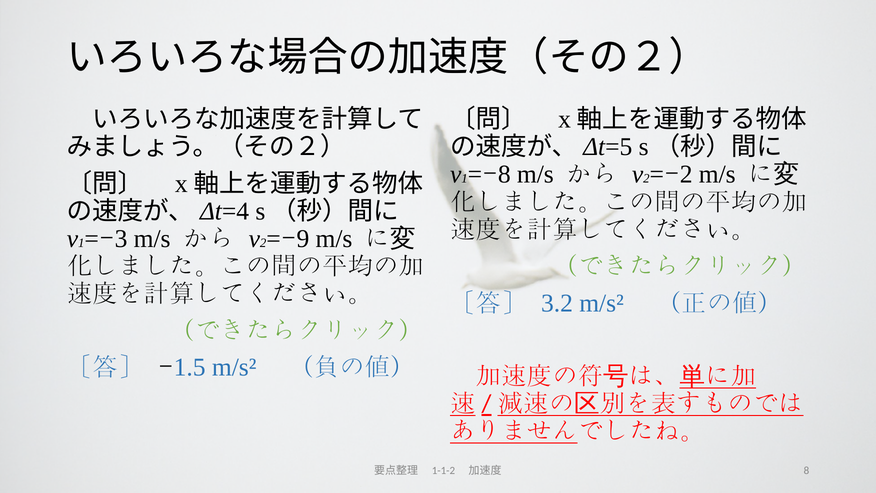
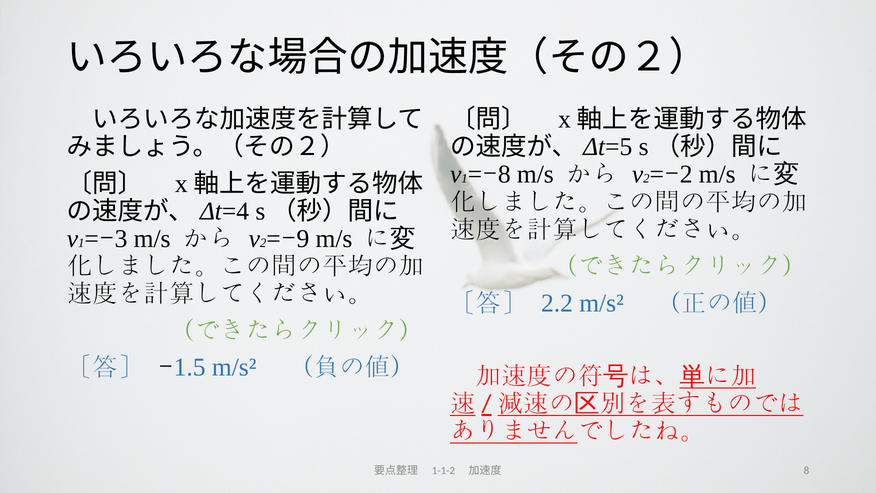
3.2: 3.2 -> 2.2 (557, 303)
